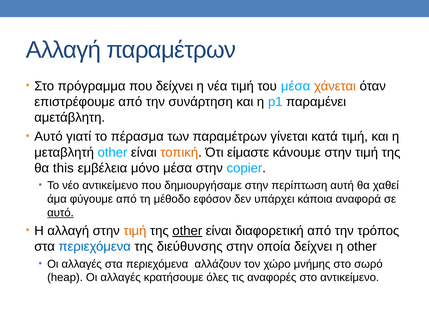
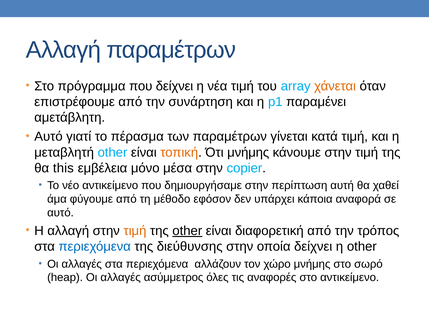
του μέσα: μέσα -> array (296, 86)
Ότι είμαστε: είμαστε -> μνήμης (248, 152)
αυτό underline: present -> none (60, 213)
κρατήσουμε: κρατήσουμε -> ασύμμετρος (174, 277)
